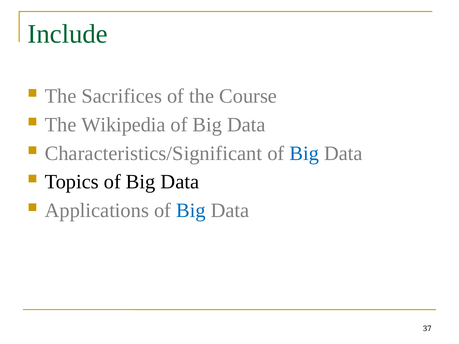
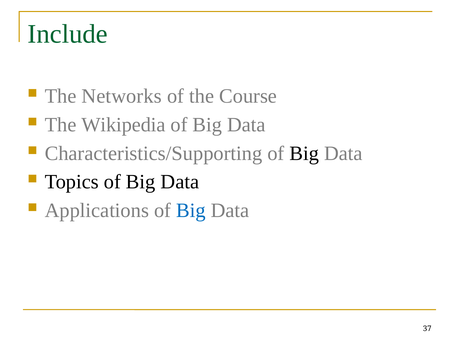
Sacrifices: Sacrifices -> Networks (122, 96)
Characteristics/Significant: Characteristics/Significant -> Characteristics/Supporting (154, 153)
Big colour: blue -> black (304, 153)
